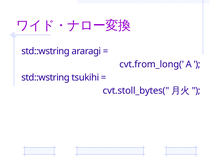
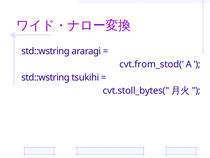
cvt.from_long(: cvt.from_long( -> cvt.from_stod( (152, 64)
